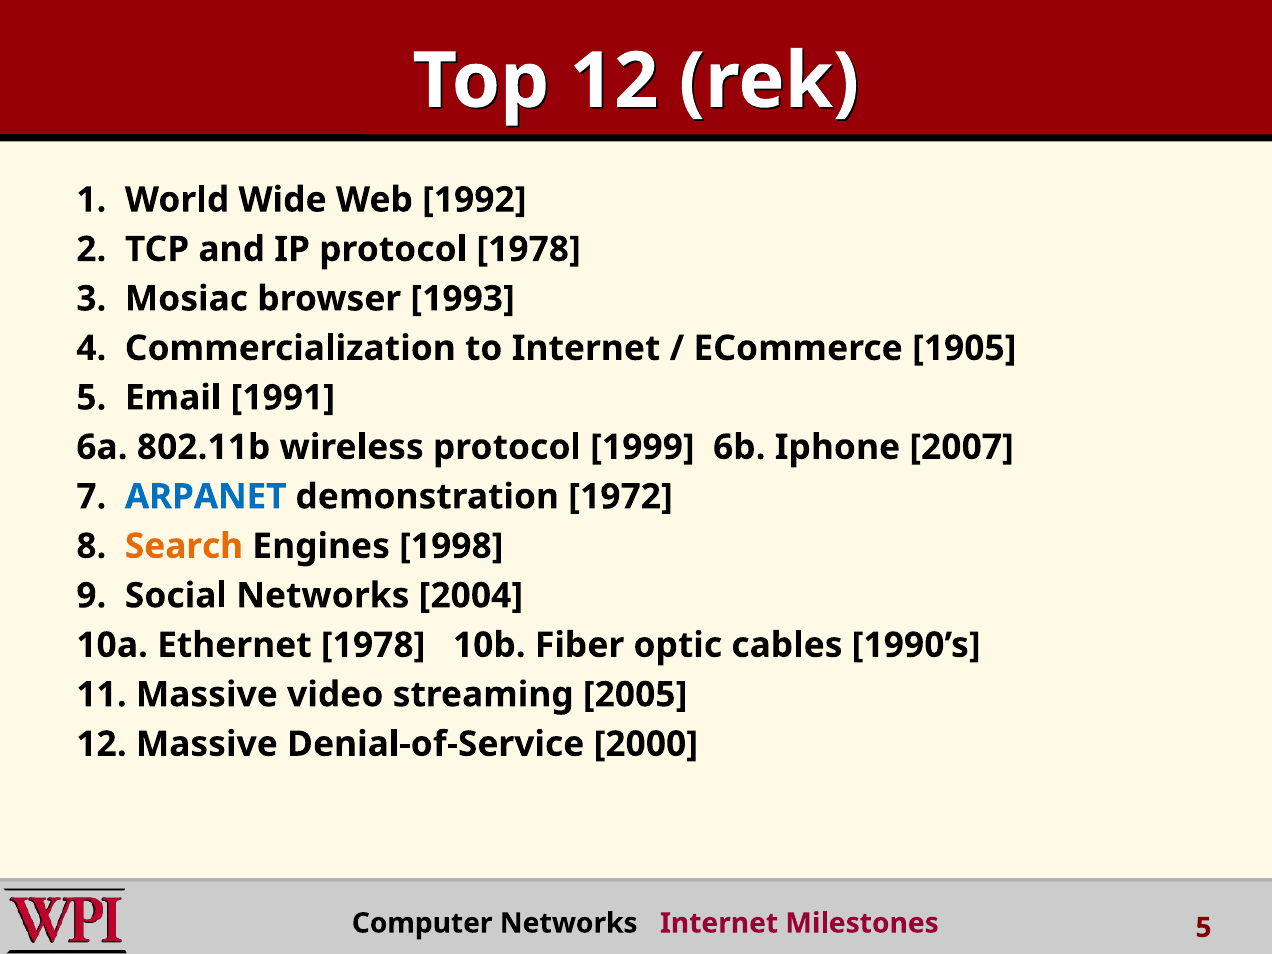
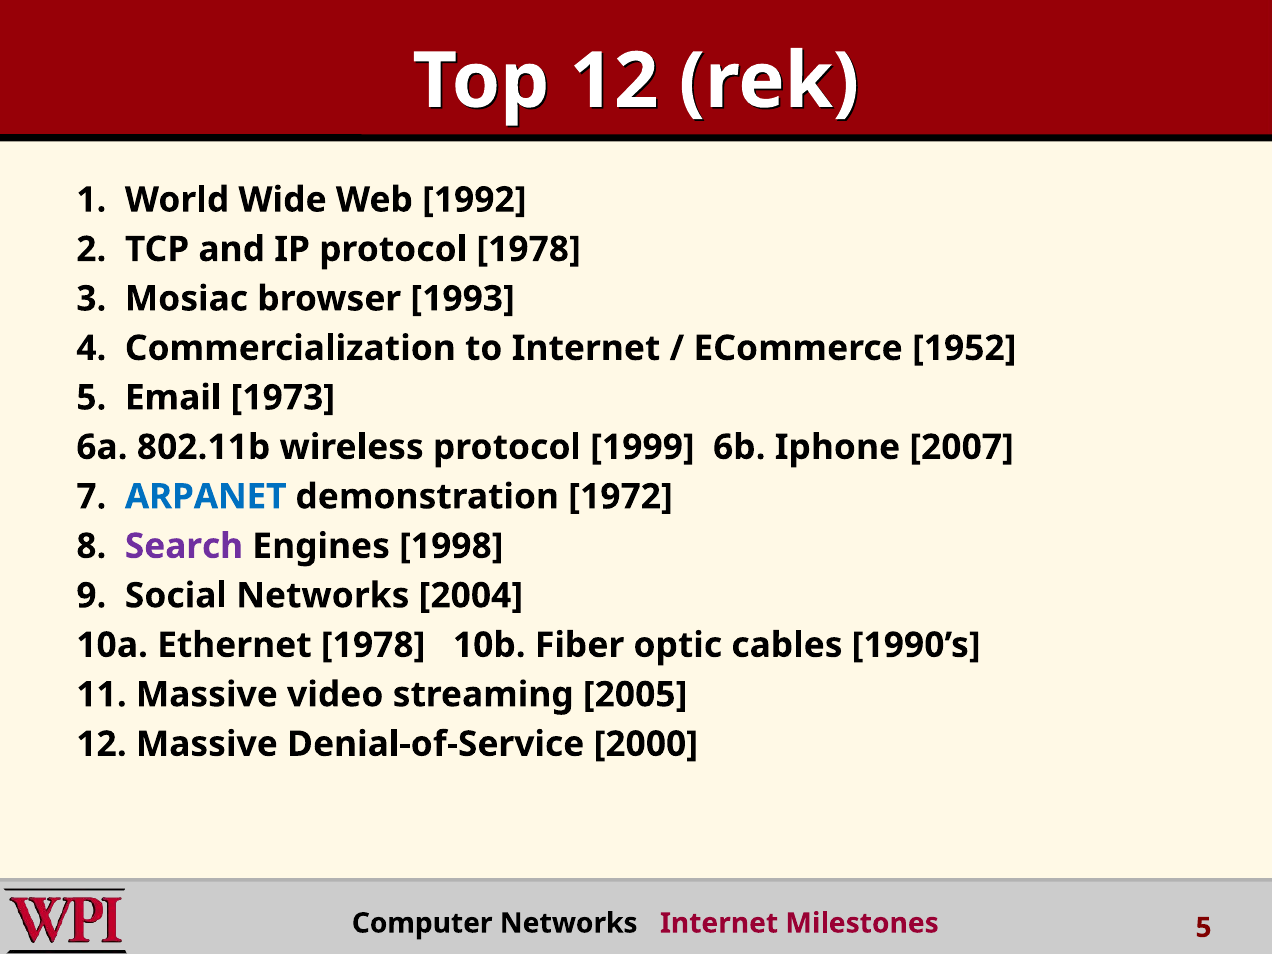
1905: 1905 -> 1952 (964, 348)
1991: 1991 -> 1973 (283, 398)
Search colour: orange -> purple (184, 546)
